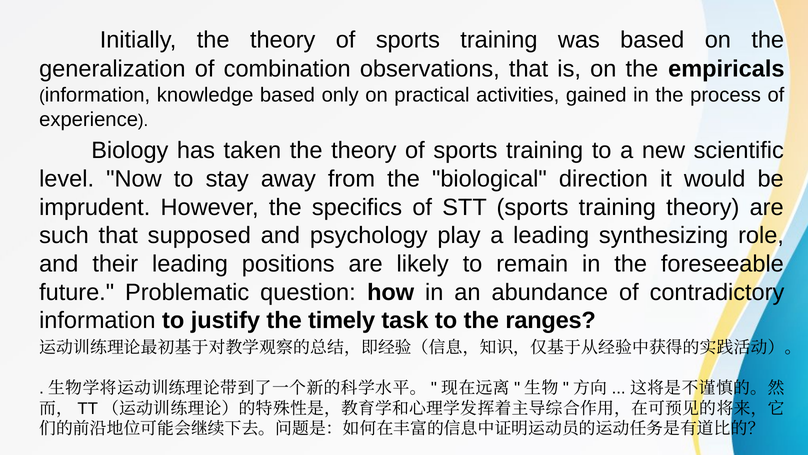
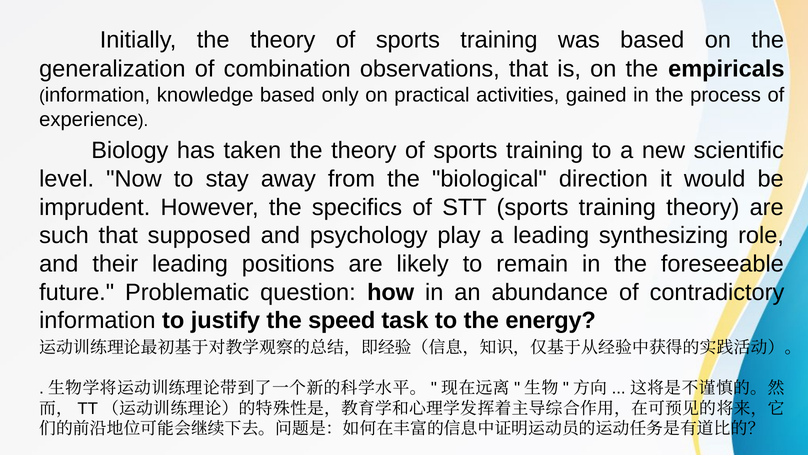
timely: timely -> speed (342, 320)
ranges: ranges -> energy (551, 320)
